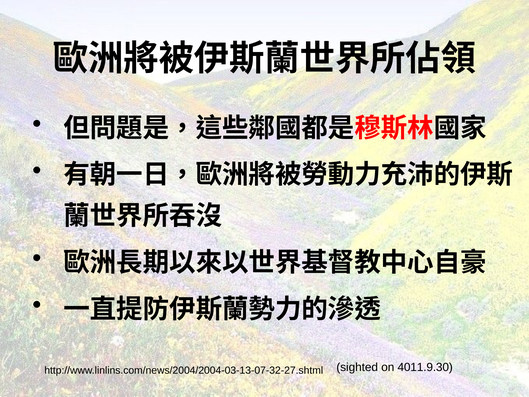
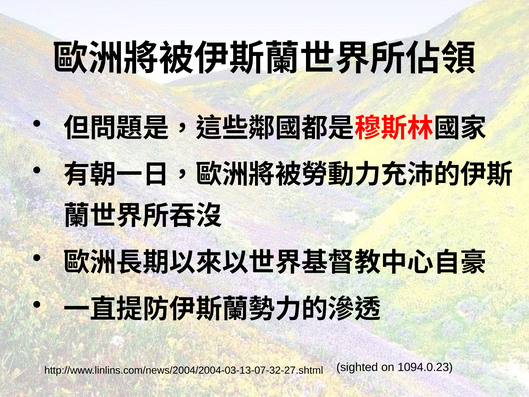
4011.9.30: 4011.9.30 -> 1094.0.23 (425, 367)
